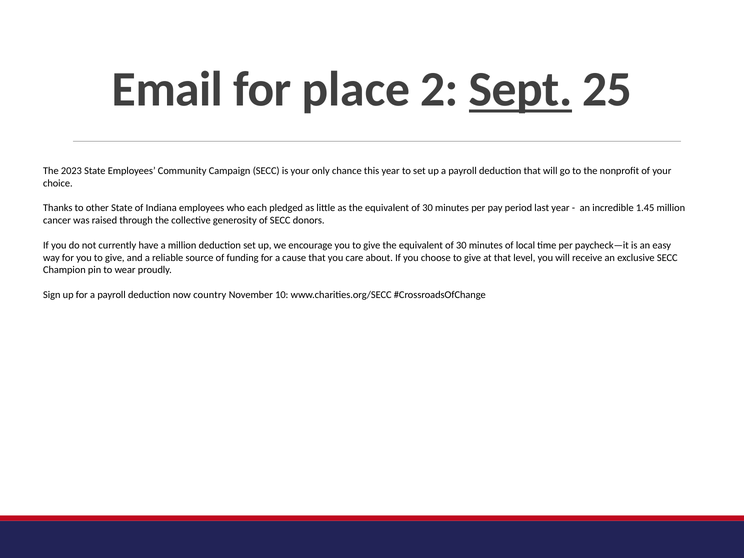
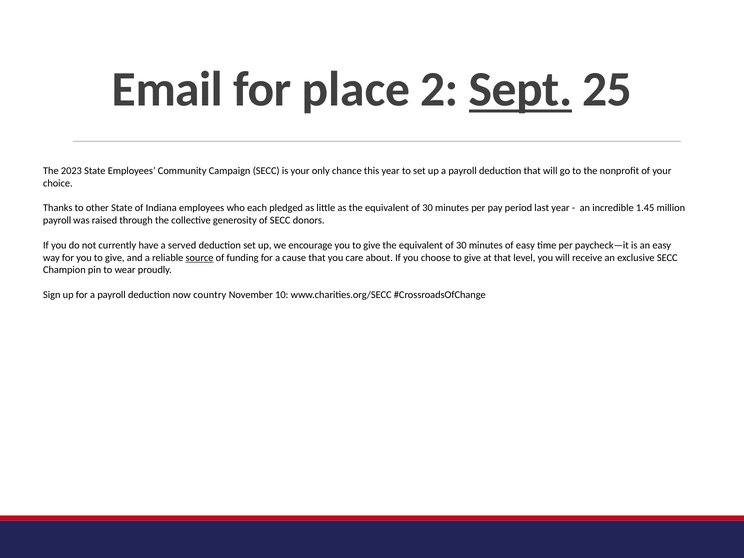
cancer: cancer -> payroll (57, 220)
a million: million -> served (182, 245)
of local: local -> easy (525, 245)
source underline: none -> present (199, 258)
